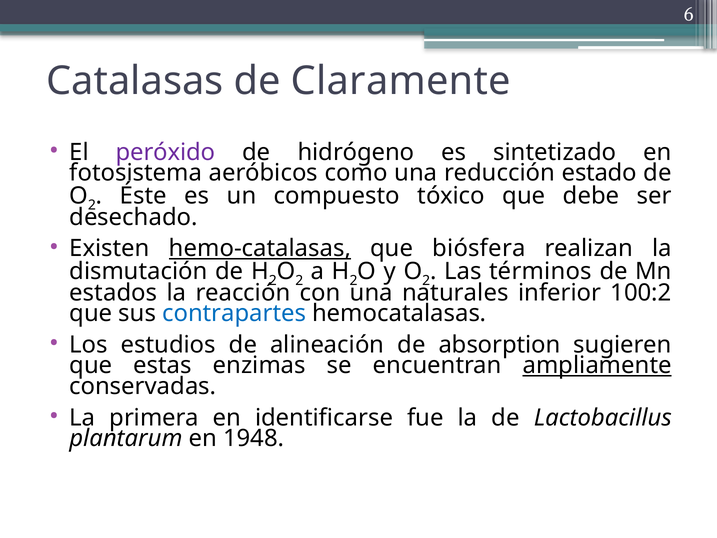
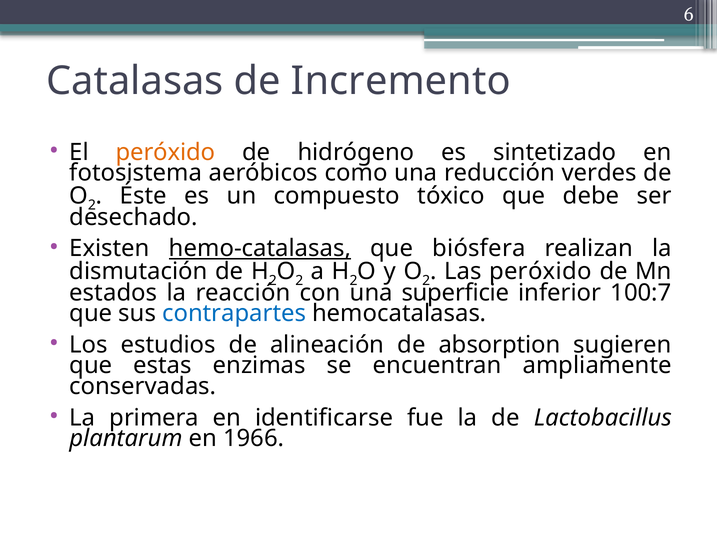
Claramente: Claramente -> Incremento (401, 81)
peróxido colour: purple -> orange (166, 152)
estado: estado -> verdes (599, 173)
Las términos: términos -> peróxido (540, 271)
naturales: naturales -> superficie (456, 293)
100:2: 100:2 -> 100:7 (641, 293)
ampliamente underline: present -> none (597, 365)
1948: 1948 -> 1966 (254, 438)
